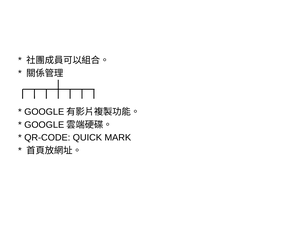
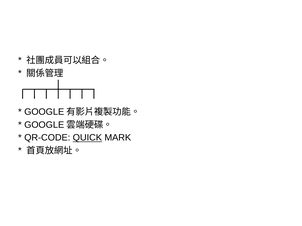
QUICK underline: none -> present (87, 138)
